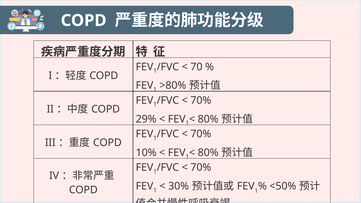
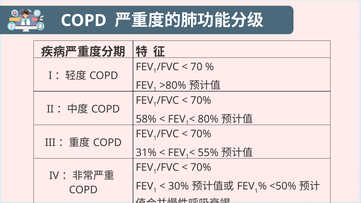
29%: 29% -> 58% (146, 119)
10%: 10% -> 31% (146, 153)
80%: 80% -> 55% (208, 153)
